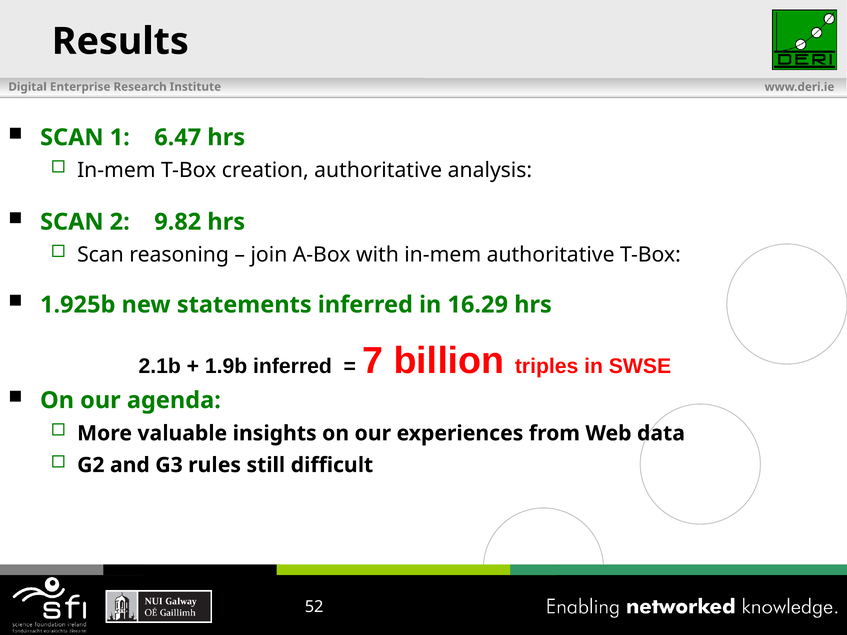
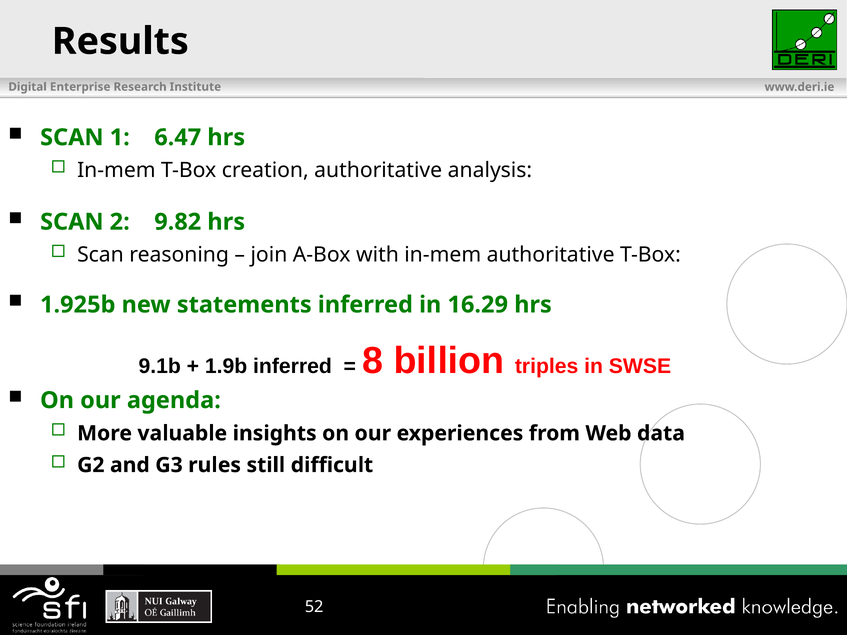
2.1b: 2.1b -> 9.1b (160, 367)
7: 7 -> 8 (373, 361)
